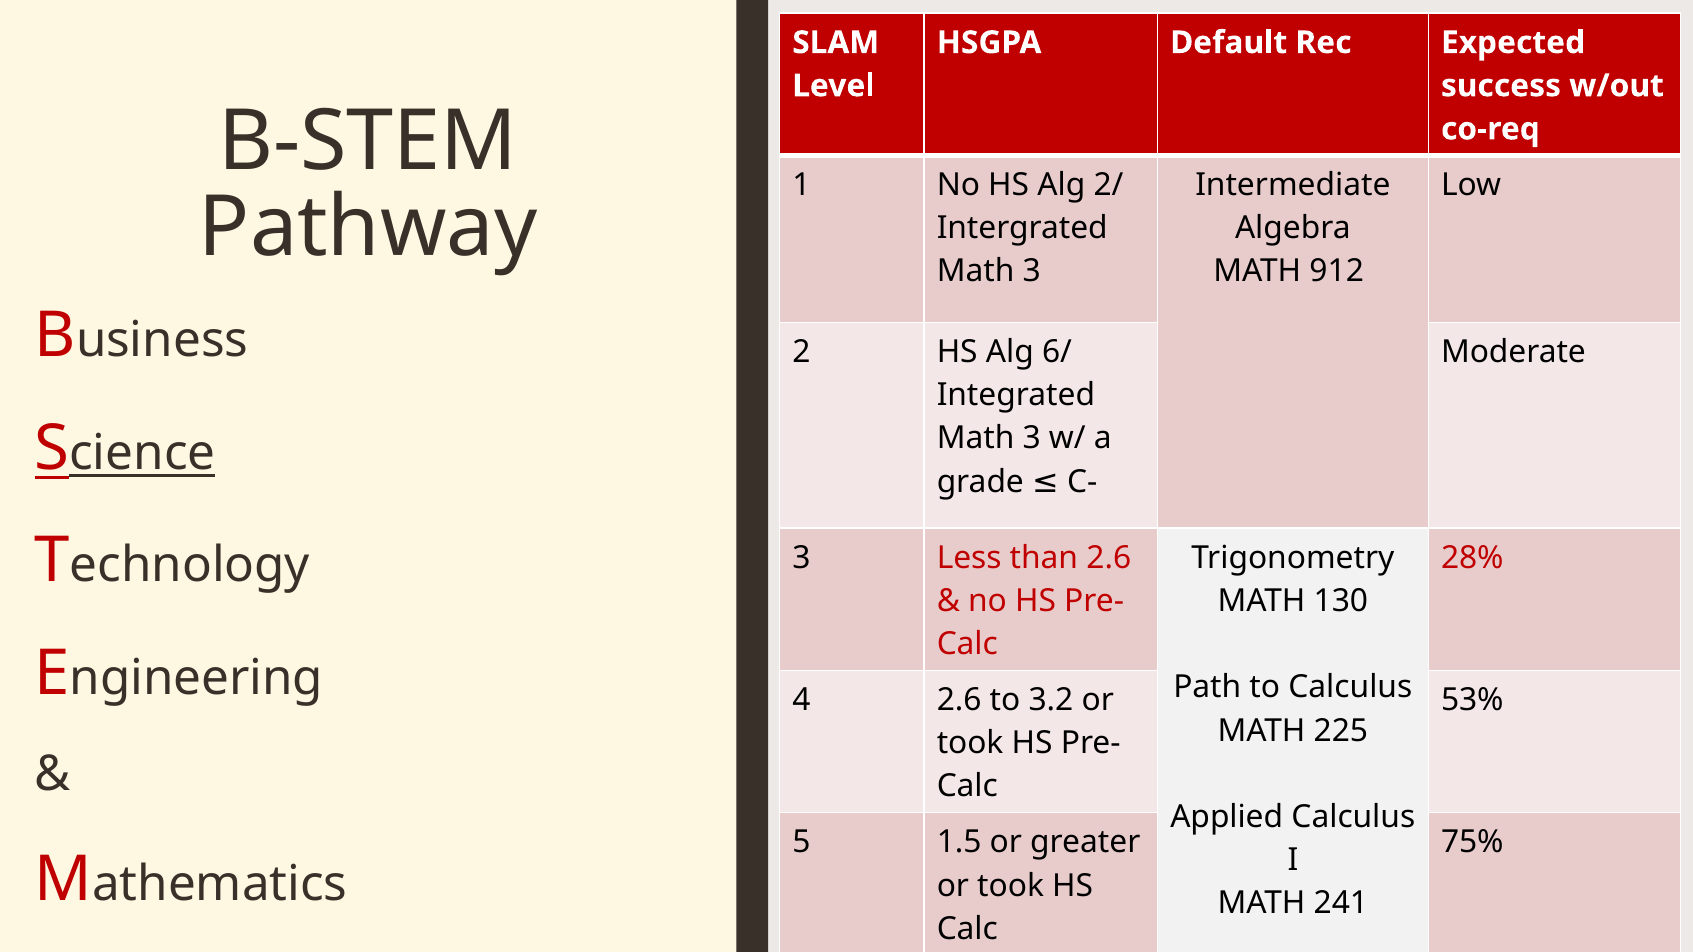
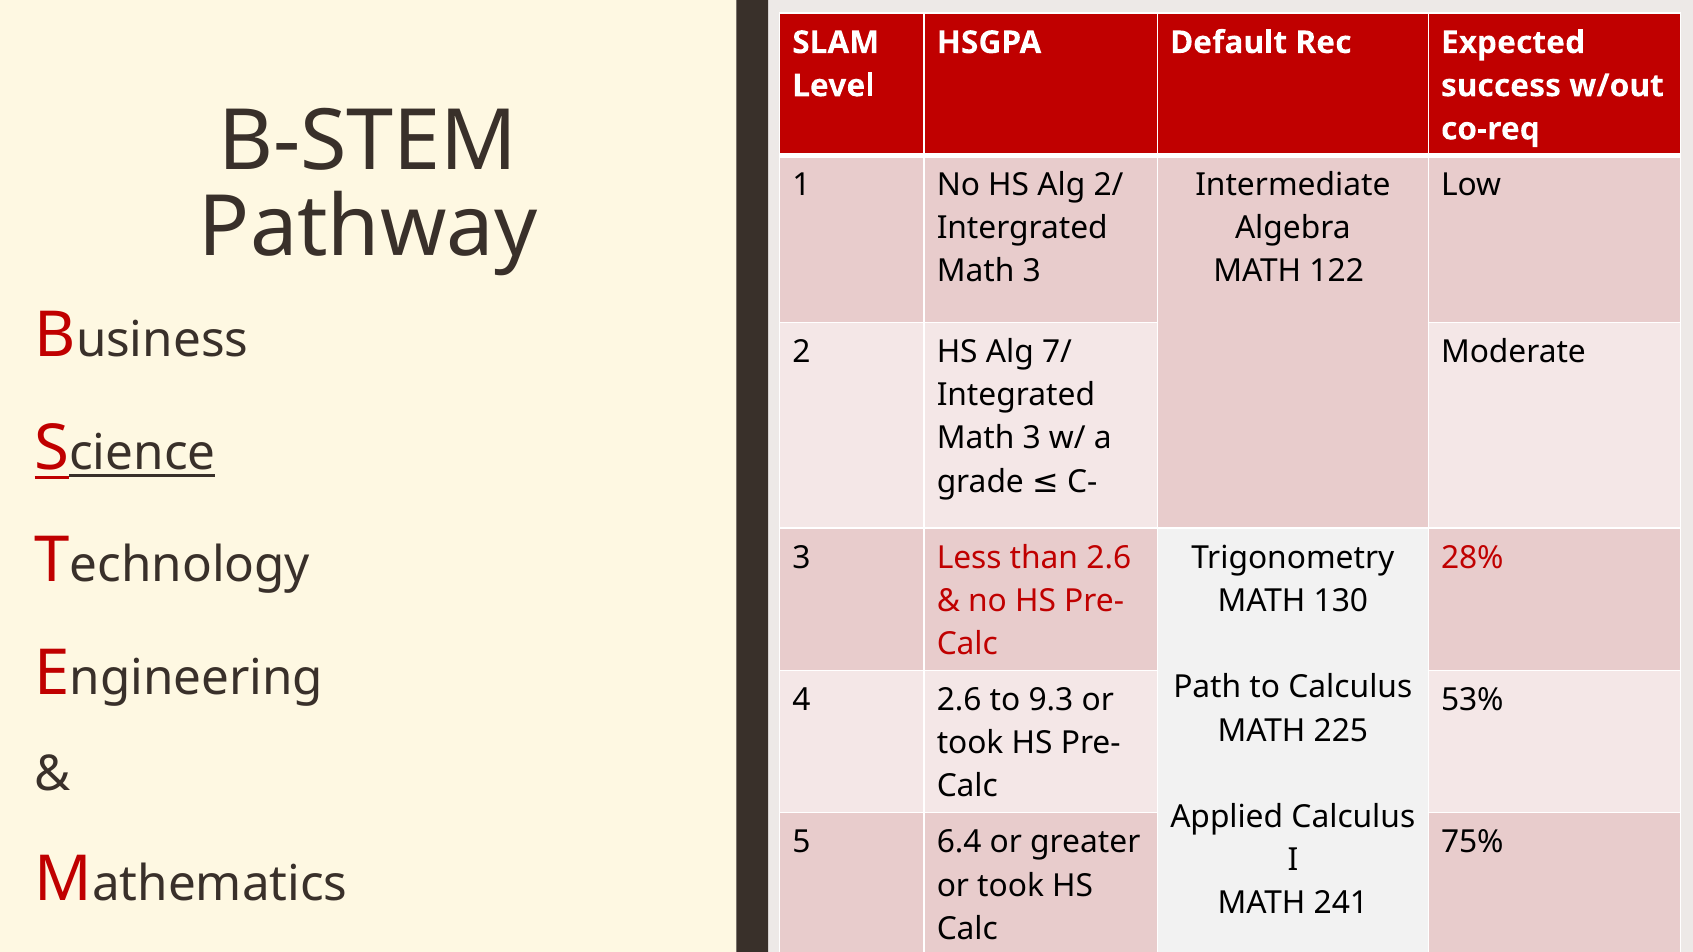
912: 912 -> 122 (1337, 271)
6/: 6/ -> 7/ (1057, 352)
3.2: 3.2 -> 9.3 (1051, 700)
1.5: 1.5 -> 6.4 (959, 843)
